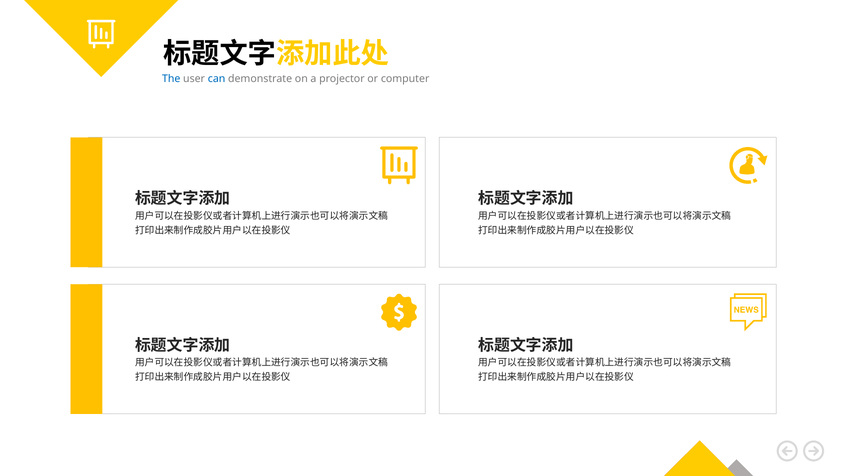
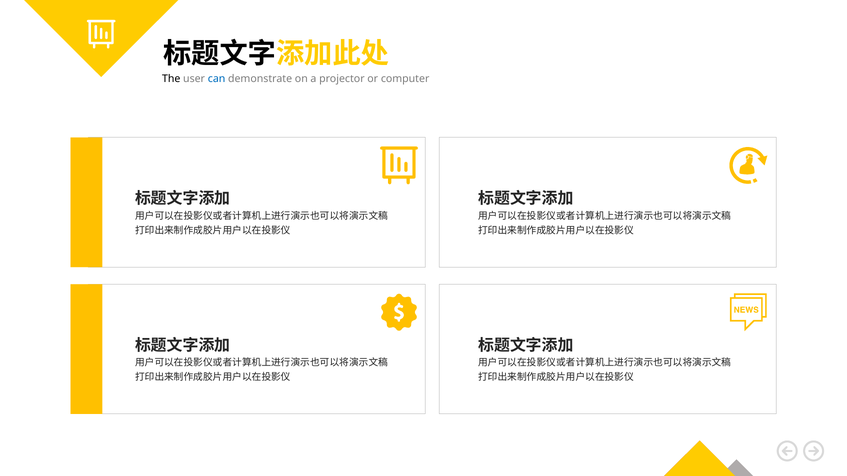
The colour: blue -> black (171, 79)
